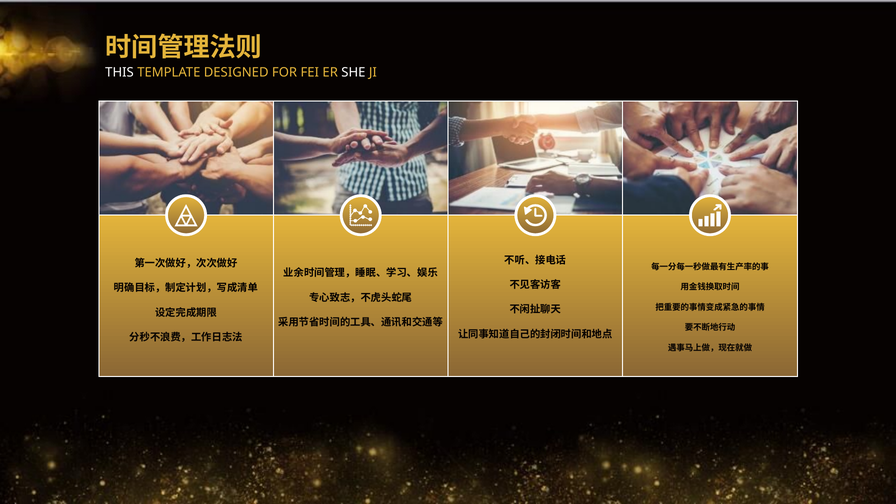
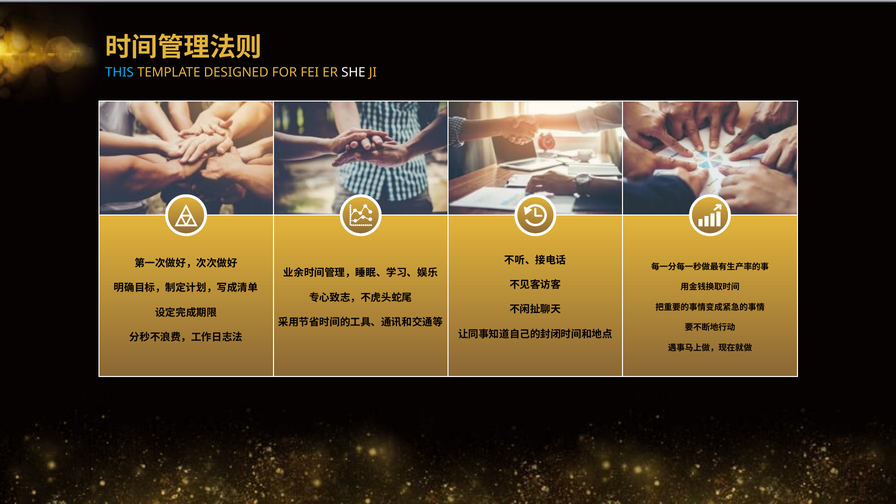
THIS colour: white -> light blue (120, 72)
